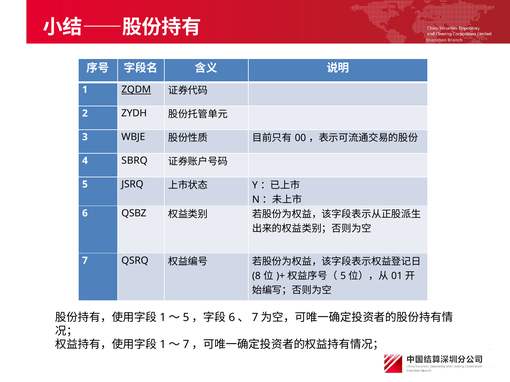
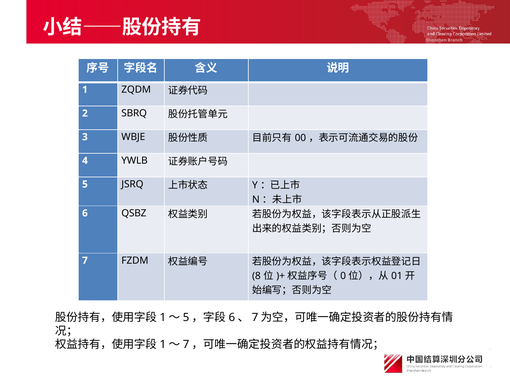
ZQDM underline: present -> none (136, 90)
ZYDH: ZYDH -> SBRQ (134, 113)
SBRQ: SBRQ -> YWLB (135, 161)
QSRQ: QSRQ -> FZDM (135, 261)
5: 5 -> 0 (343, 276)
